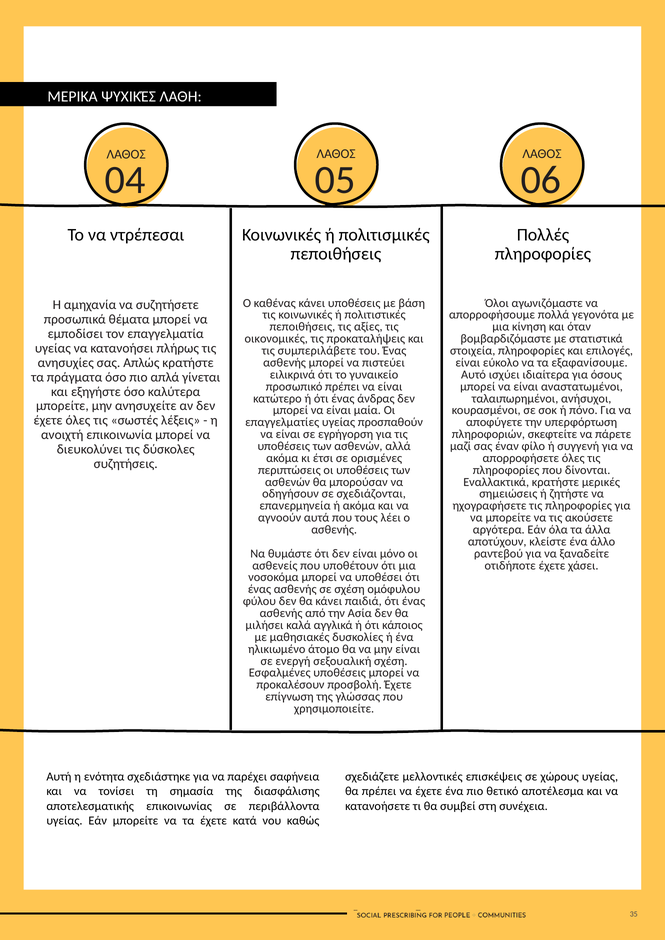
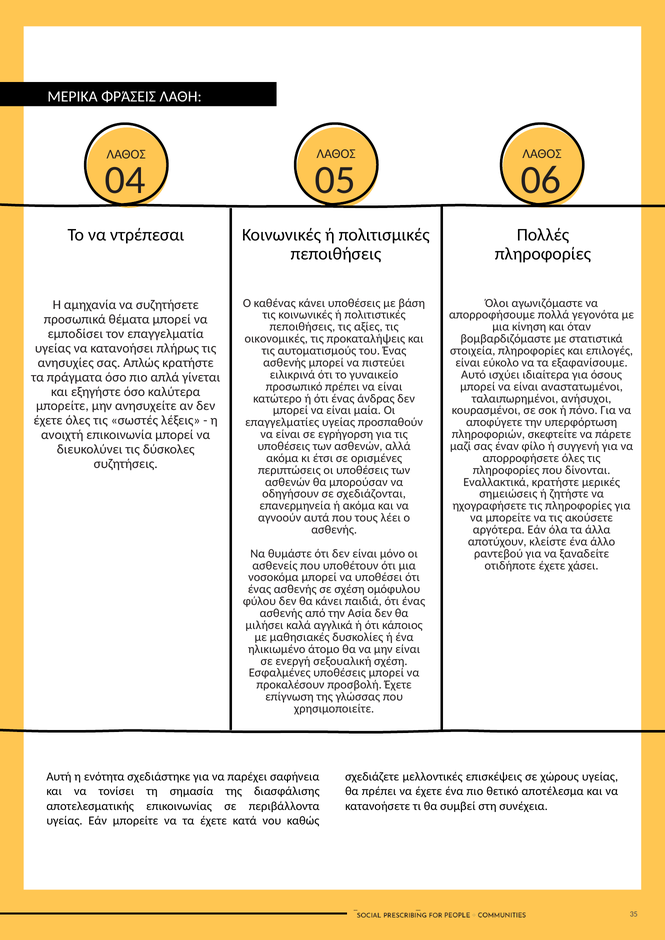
ΨΥΧΙΚΈΣ: ΨΥΧΙΚΈΣ -> ΦΡΆΣΕΙΣ (129, 97)
συμπεριλάβετε: συμπεριλάβετε -> αυτοματισμούς (317, 351)
